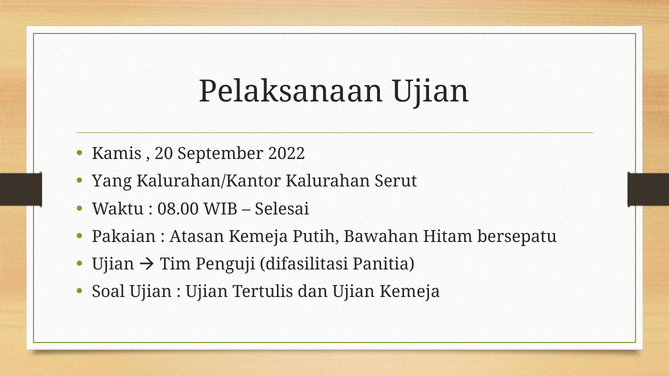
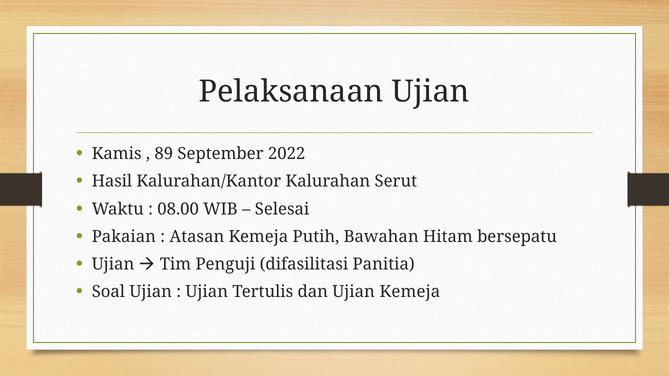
20: 20 -> 89 (164, 154)
Yang: Yang -> Hasil (112, 182)
